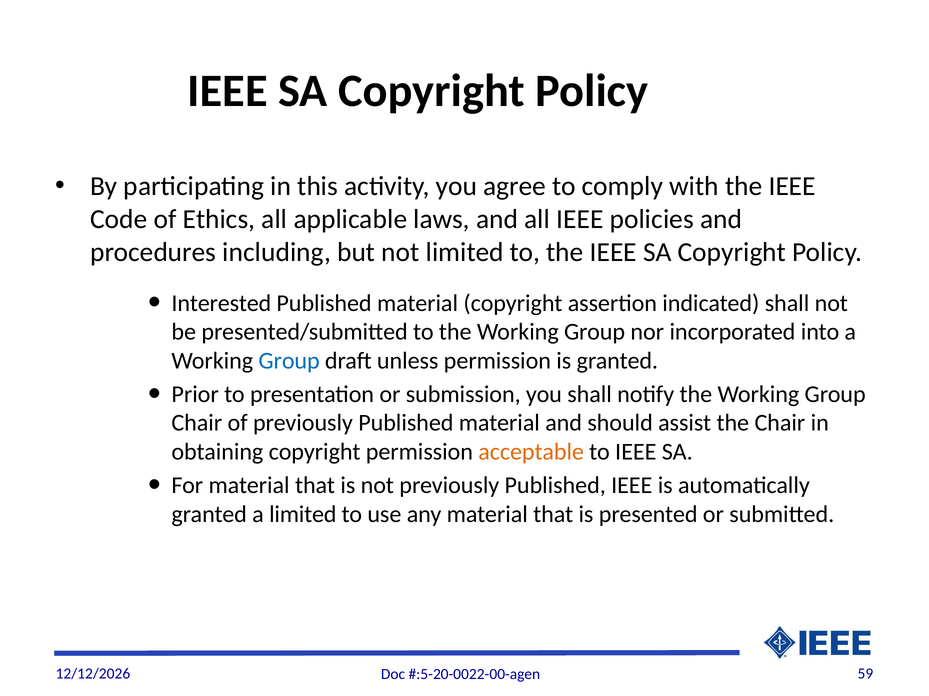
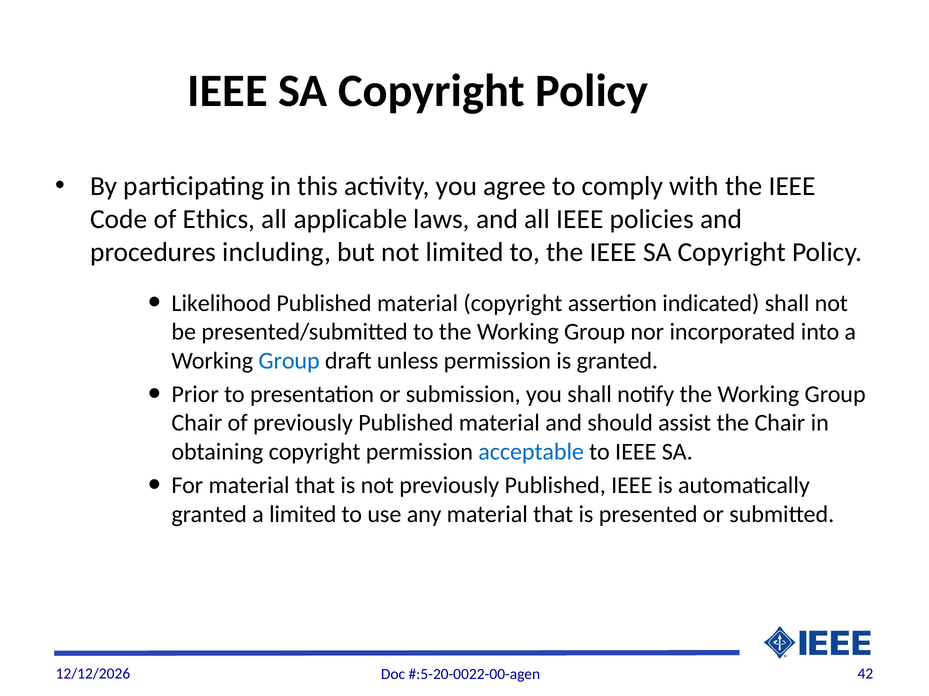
Interested: Interested -> Likelihood (221, 304)
acceptable colour: orange -> blue (531, 452)
59: 59 -> 42 (865, 675)
